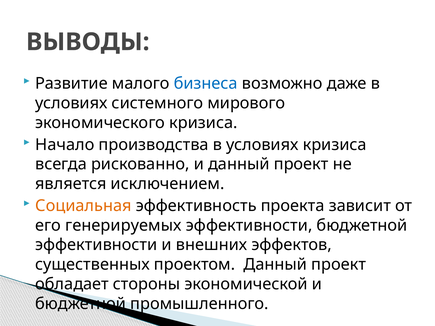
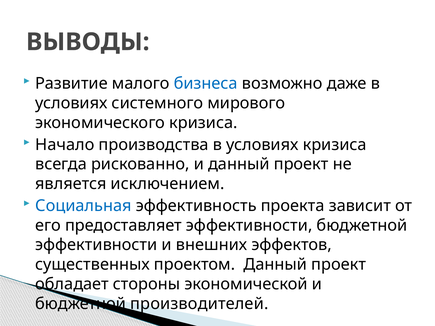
Социальная colour: orange -> blue (83, 206)
генерируемых: генерируемых -> предоставляет (123, 226)
промышленного: промышленного -> производителей (199, 304)
